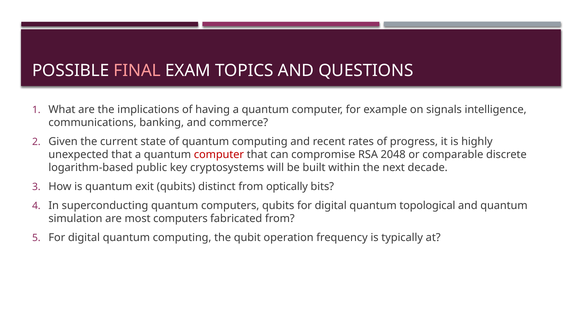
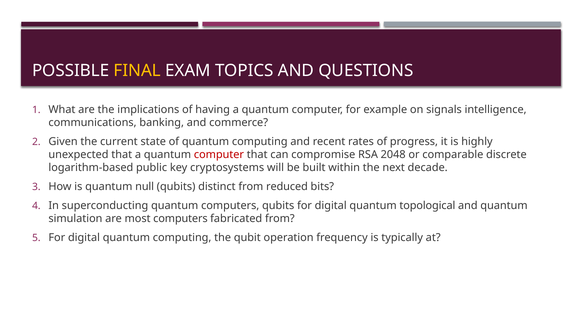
FINAL colour: pink -> yellow (137, 71)
exit: exit -> null (145, 187)
optically: optically -> reduced (287, 187)
